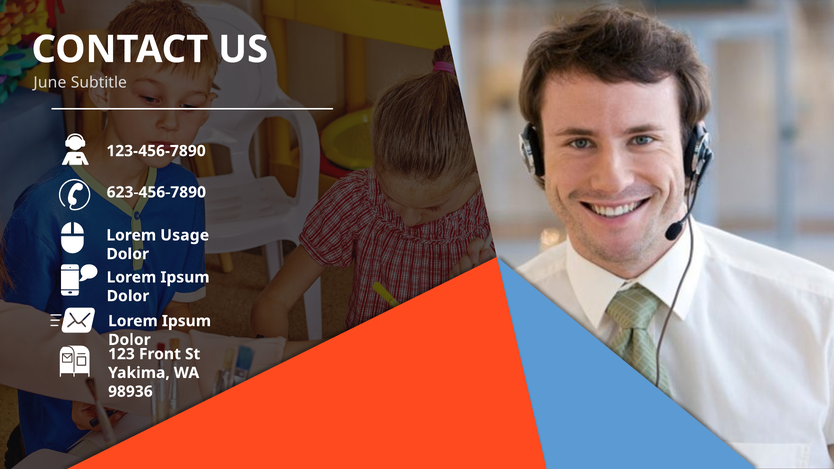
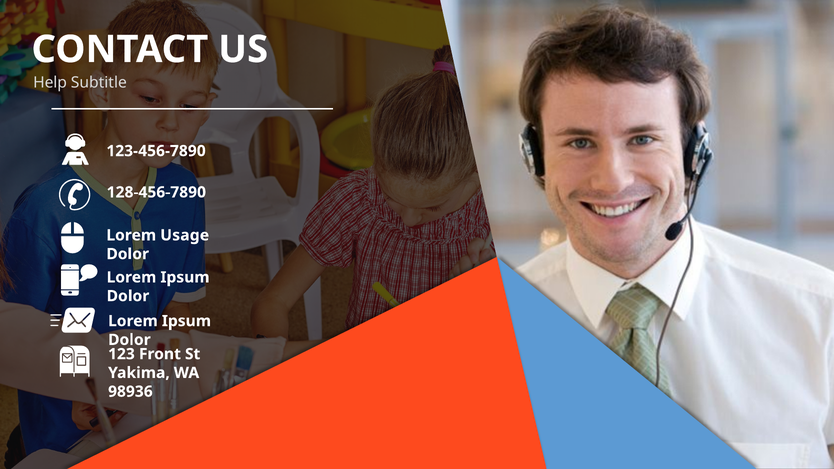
June: June -> Help (50, 83)
623-456-7890: 623-456-7890 -> 128-456-7890 (156, 192)
